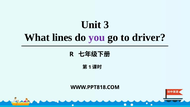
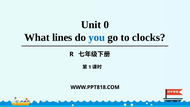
3: 3 -> 0 (106, 25)
you colour: purple -> blue (97, 37)
driver: driver -> clocks (149, 37)
